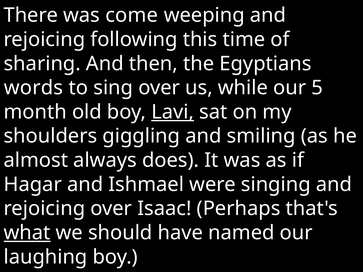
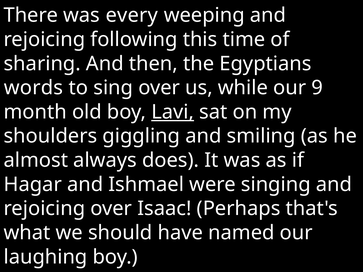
come: come -> every (132, 15)
5: 5 -> 9 (317, 88)
what underline: present -> none (27, 233)
